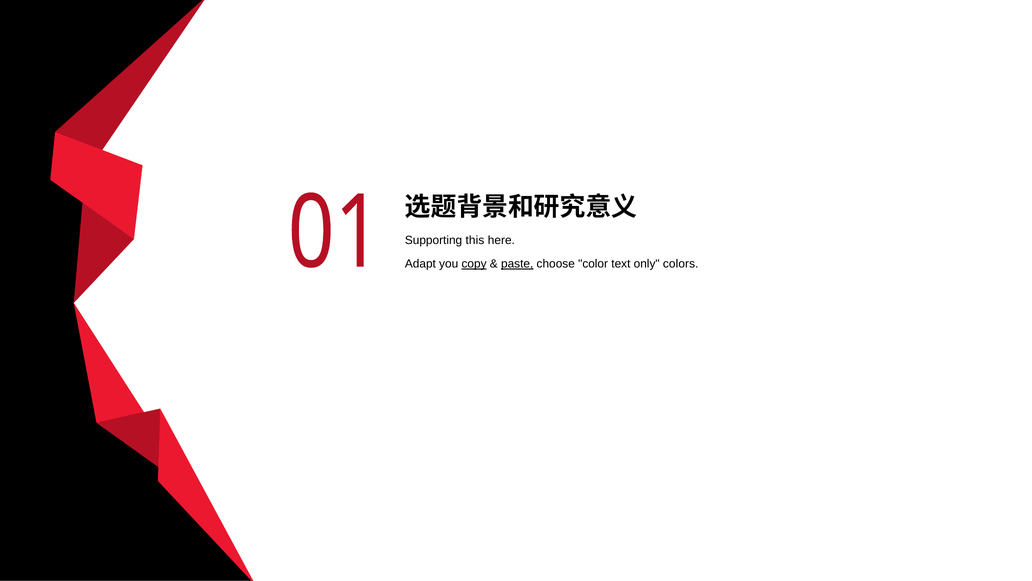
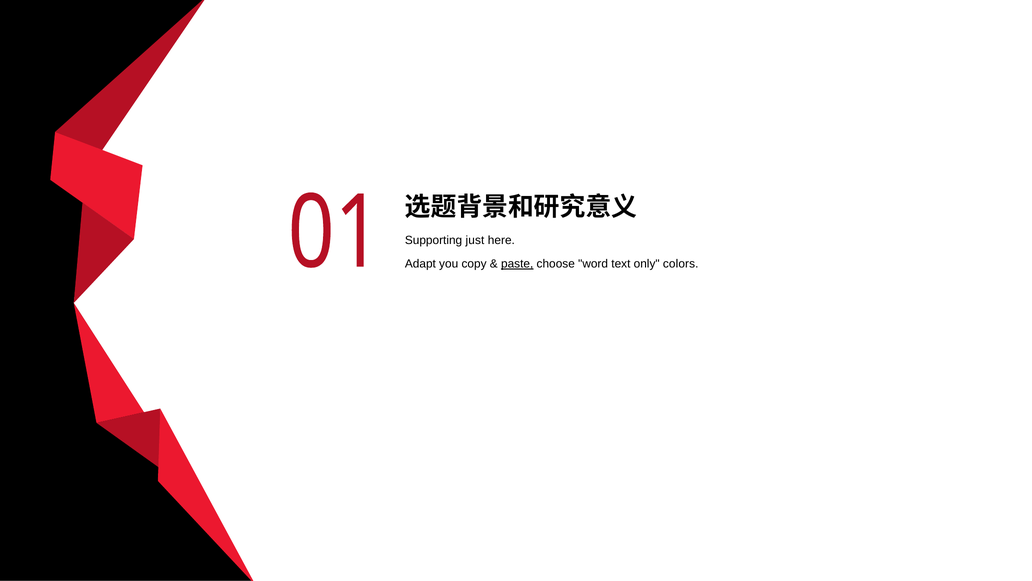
this: this -> just (475, 240)
copy underline: present -> none (474, 264)
color: color -> word (593, 264)
